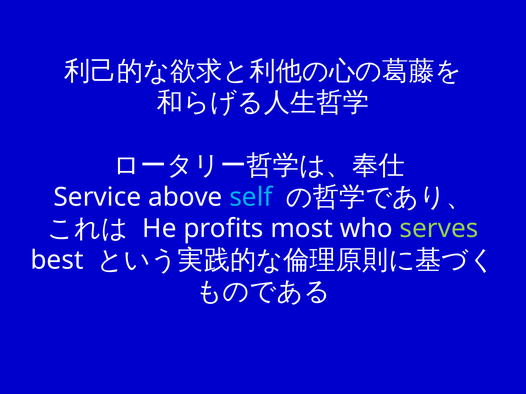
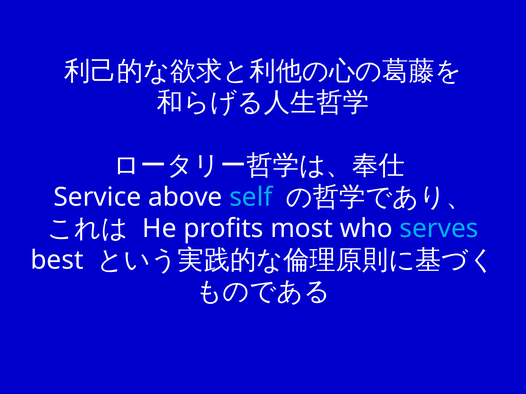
serves colour: light green -> light blue (439, 229)
